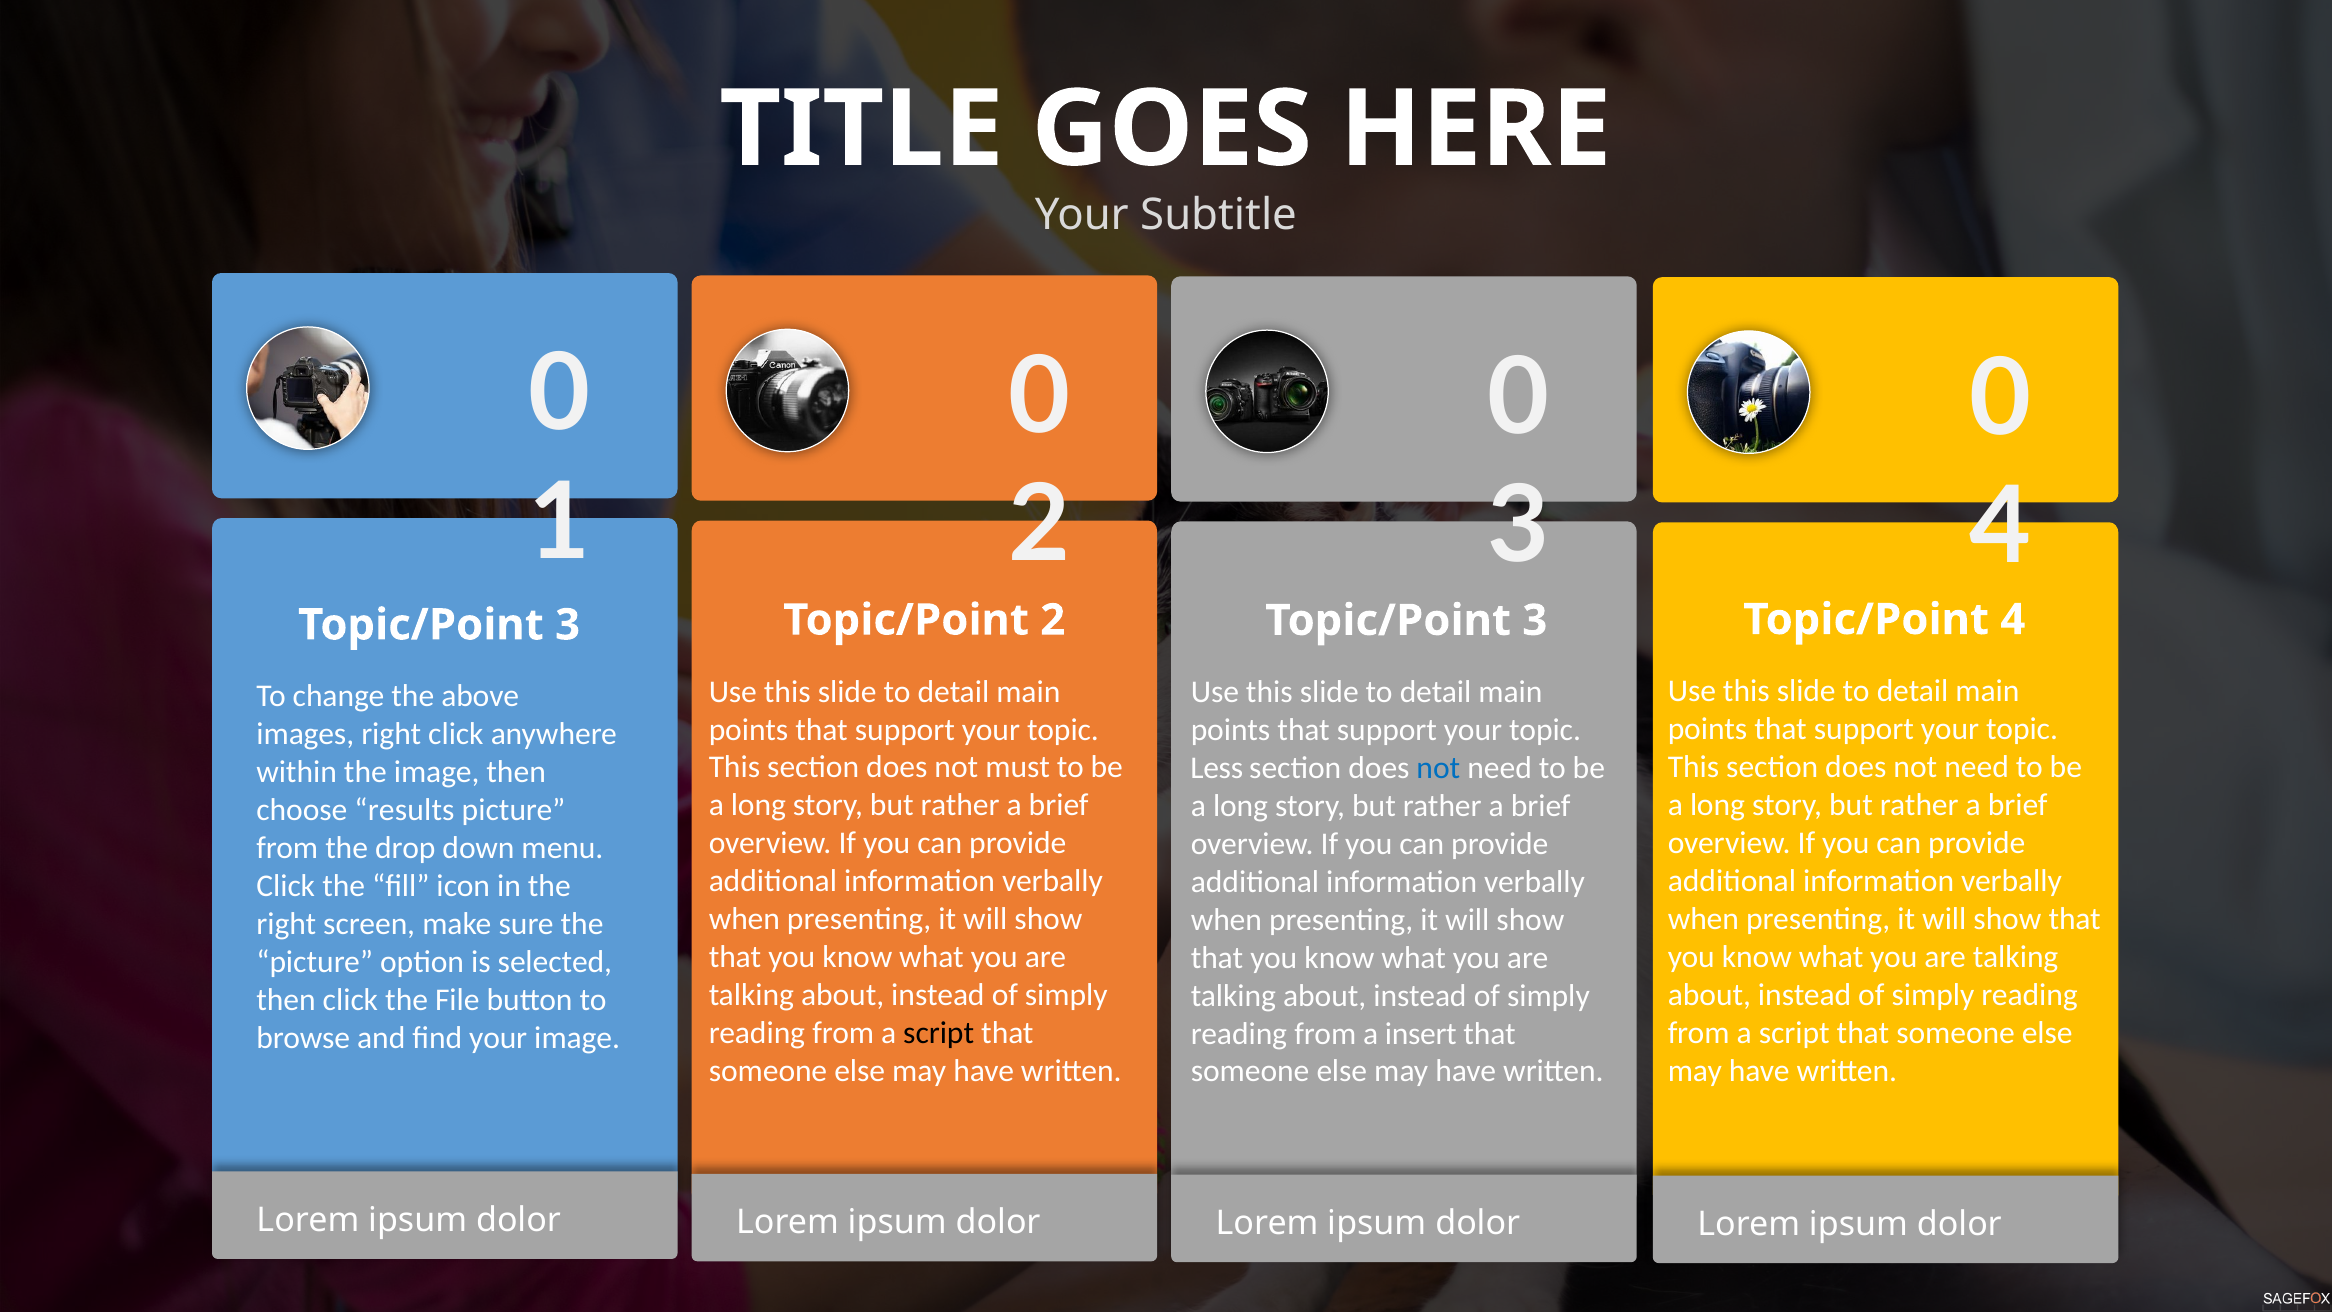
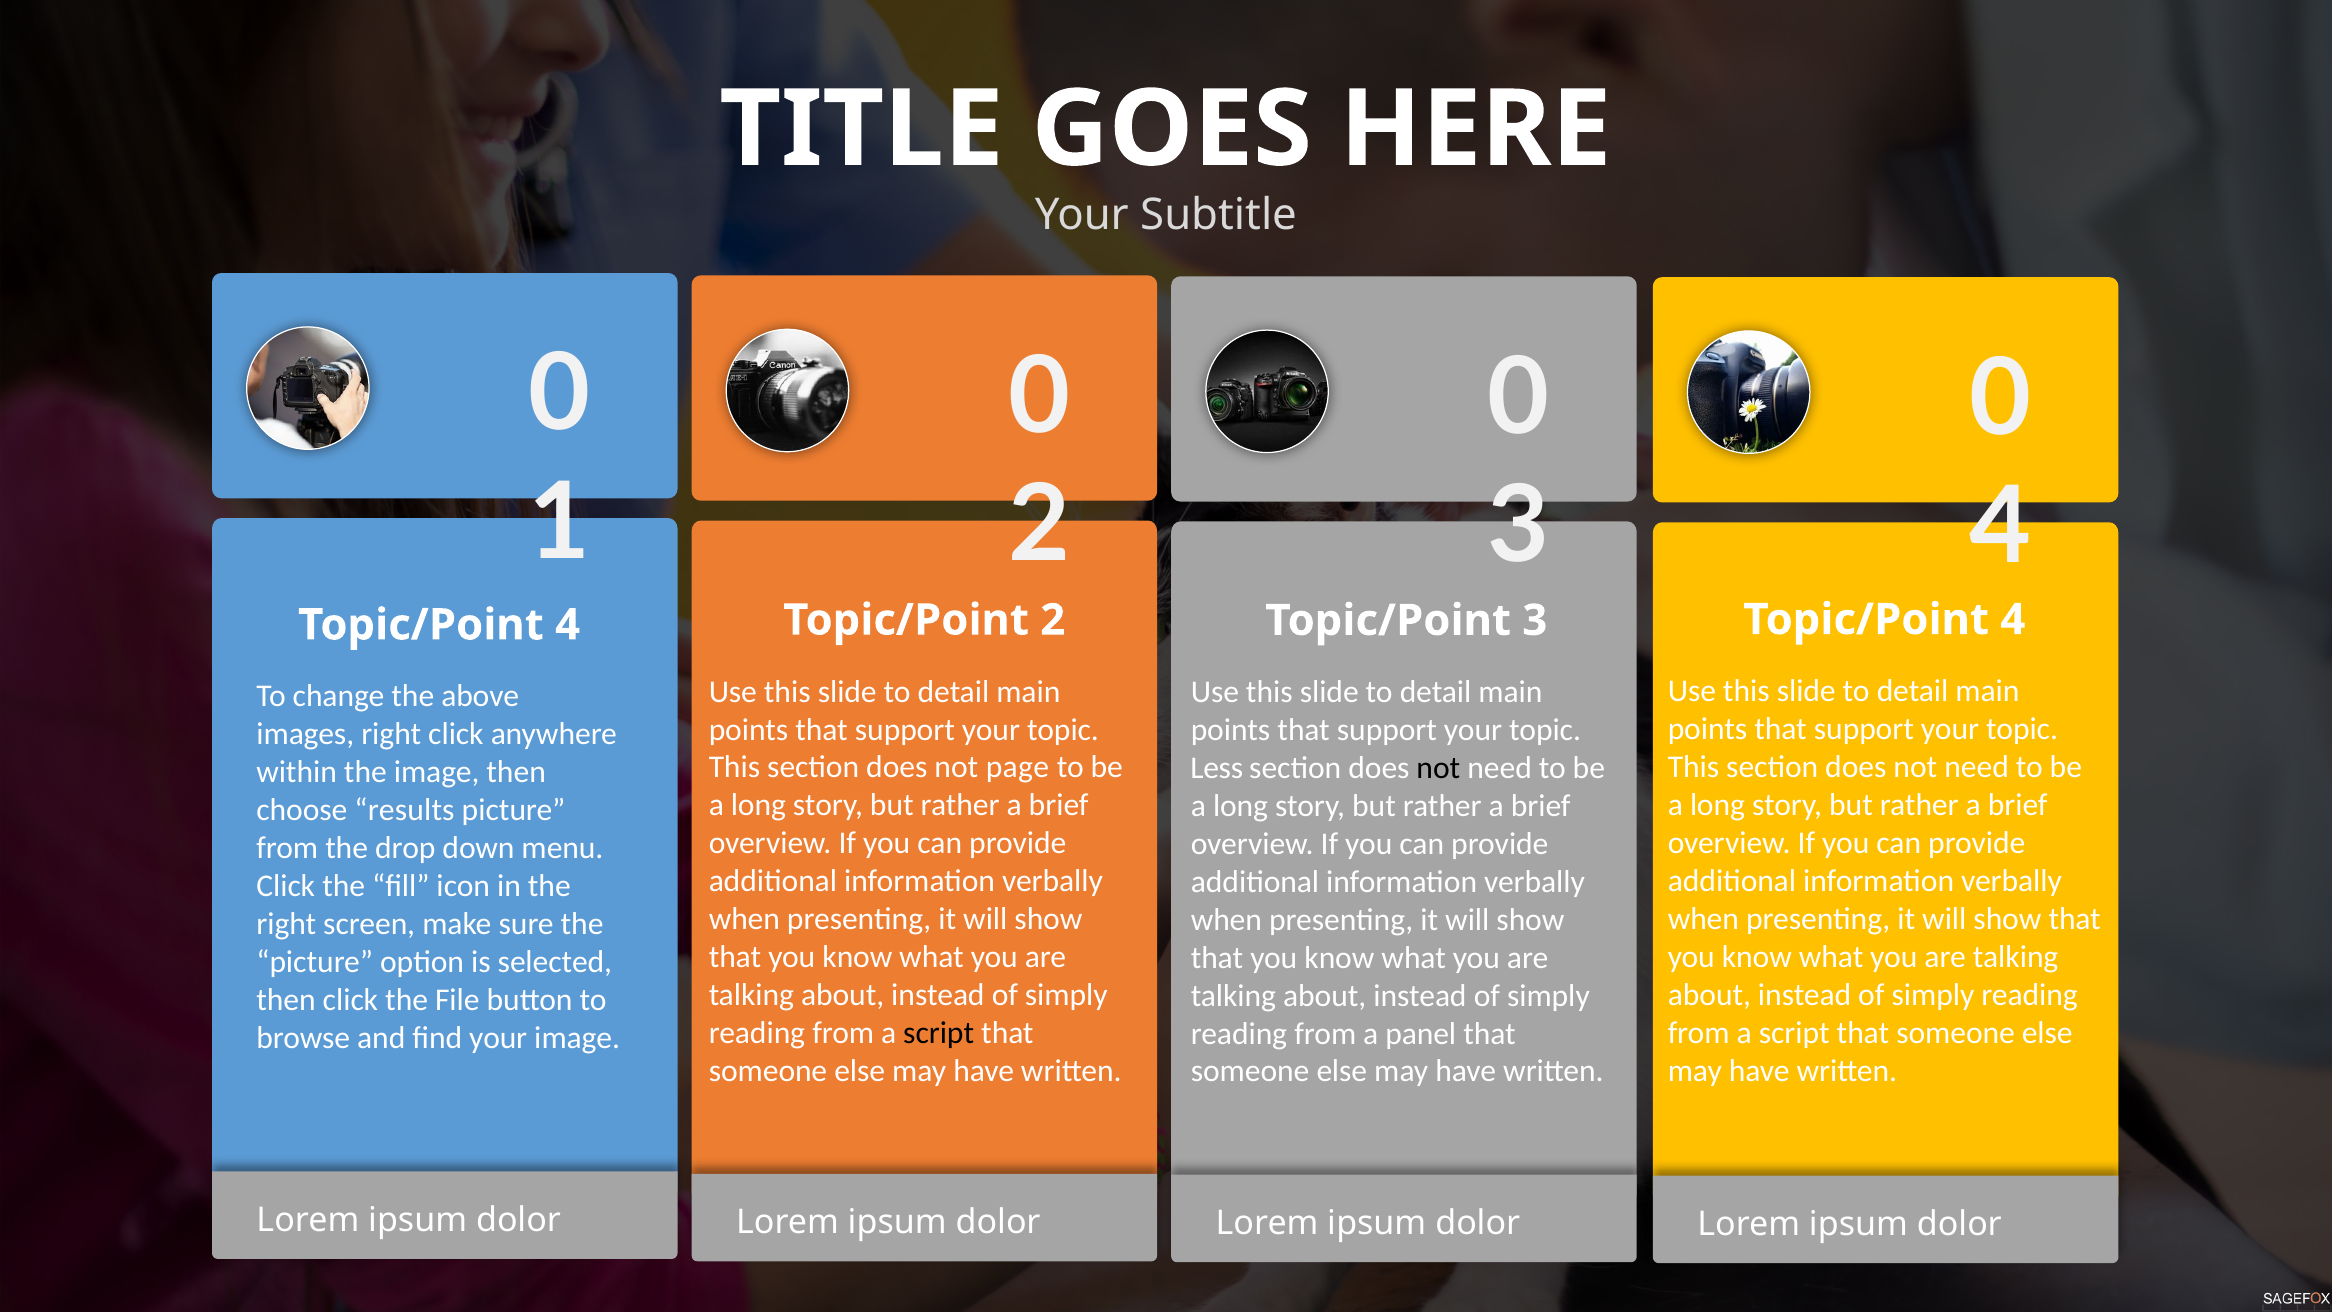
3: 3 -> 4 (568, 625)
must: must -> page (1017, 767)
not colour: blue -> black (1438, 768)
insert: insert -> panel (1421, 1033)
